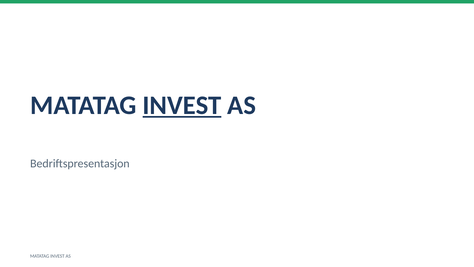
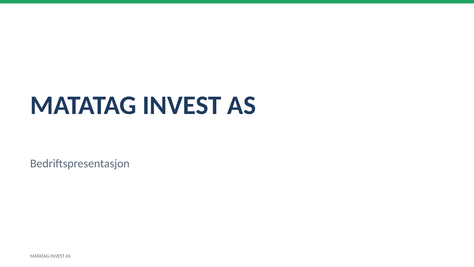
INVEST underline: present -> none (182, 105)
